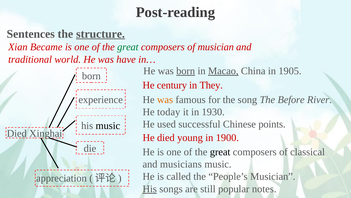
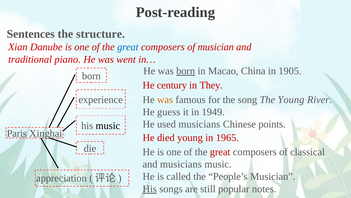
structure underline: present -> none (101, 34)
Became: Became -> Danube (46, 47)
great colour: green -> blue (128, 47)
world: world -> piano (68, 59)
have: have -> went (126, 59)
Macao underline: present -> none (223, 71)
The Before: Before -> Young (291, 99)
today: today -> guess (169, 112)
1930: 1930 -> 1949 (213, 112)
used successful: successful -> musicians (199, 124)
Died: Died -> Paris (17, 133)
1900: 1900 -> 1965 (227, 137)
great colour: black -> red (220, 152)
